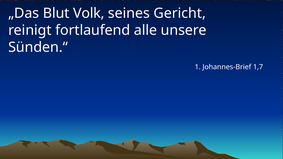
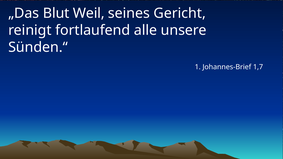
Volk: Volk -> Weil (89, 13)
